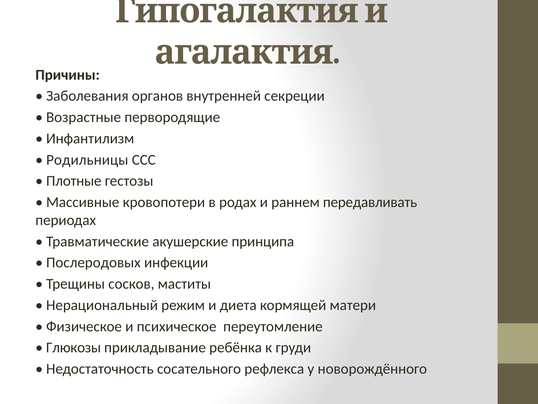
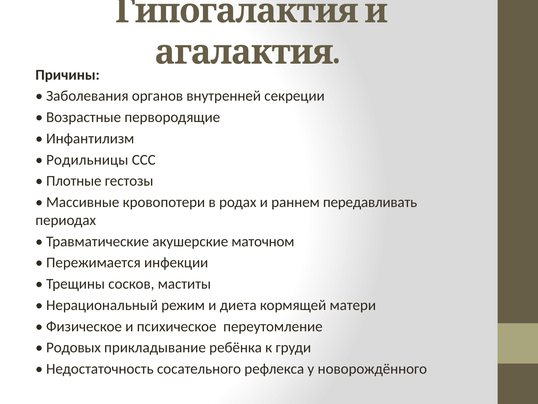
принципа: принципа -> маточном (263, 241)
Послеродовых: Послеродовых -> Пережимается (93, 262)
Глюкозы: Глюкозы -> Родовых (74, 347)
